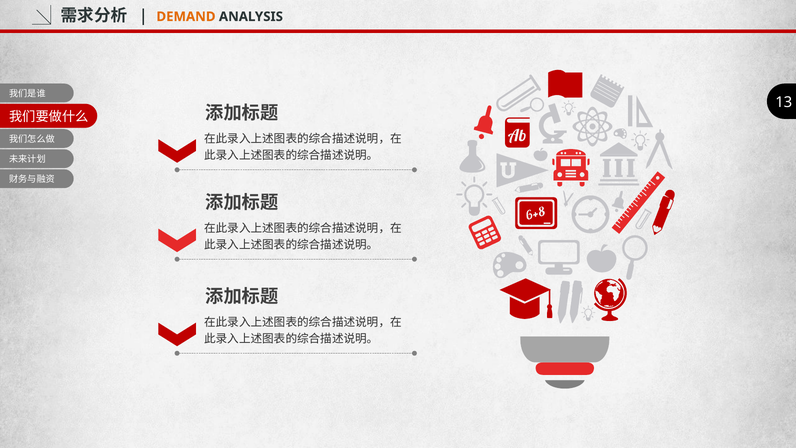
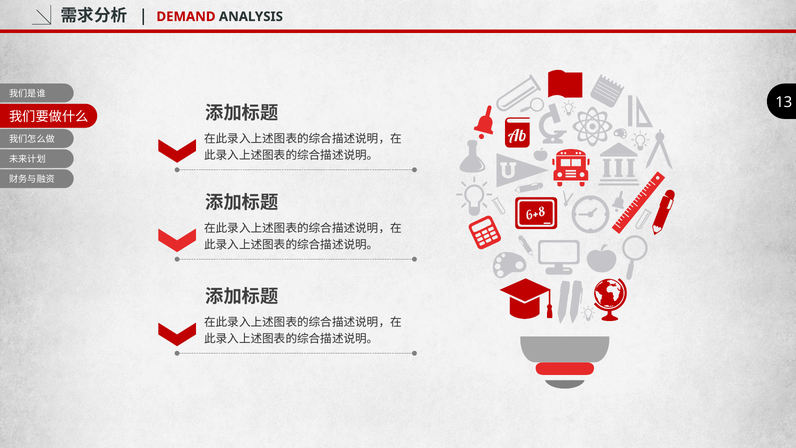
DEMAND colour: orange -> red (186, 17)
